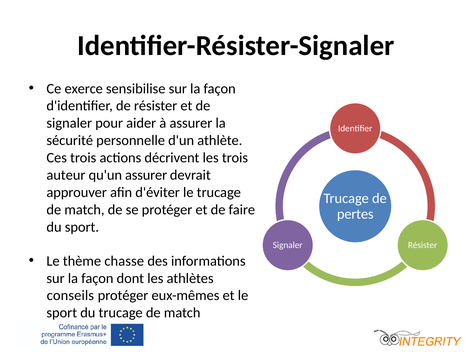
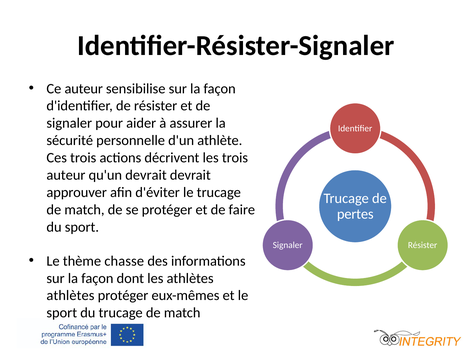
Ce exerce: exerce -> auteur (84, 89)
qu'un assurer: assurer -> devrait (146, 175)
conseils: conseils -> athlètes (70, 296)
